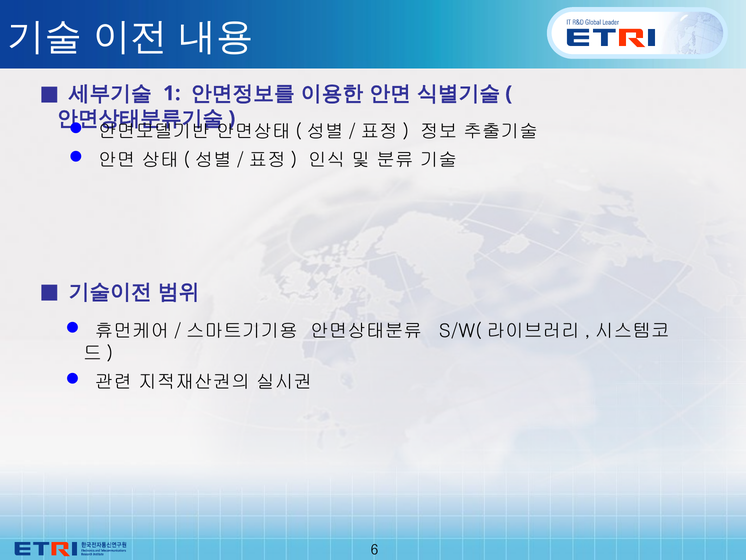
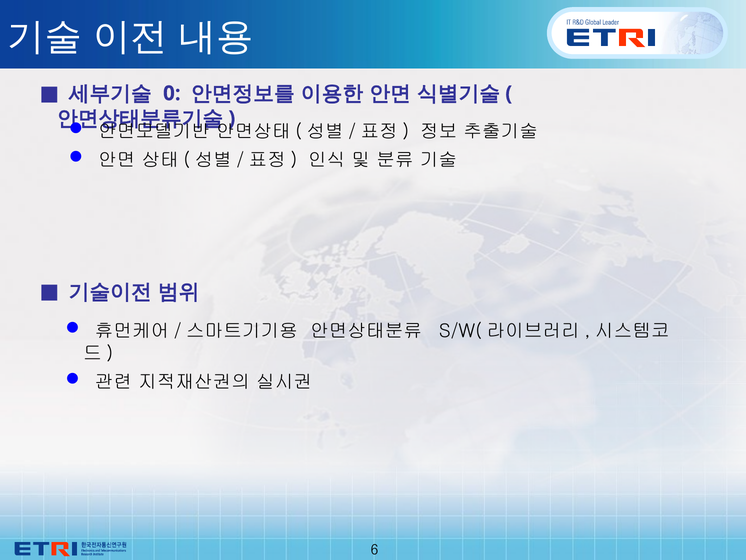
1: 1 -> 0 (172, 93)
